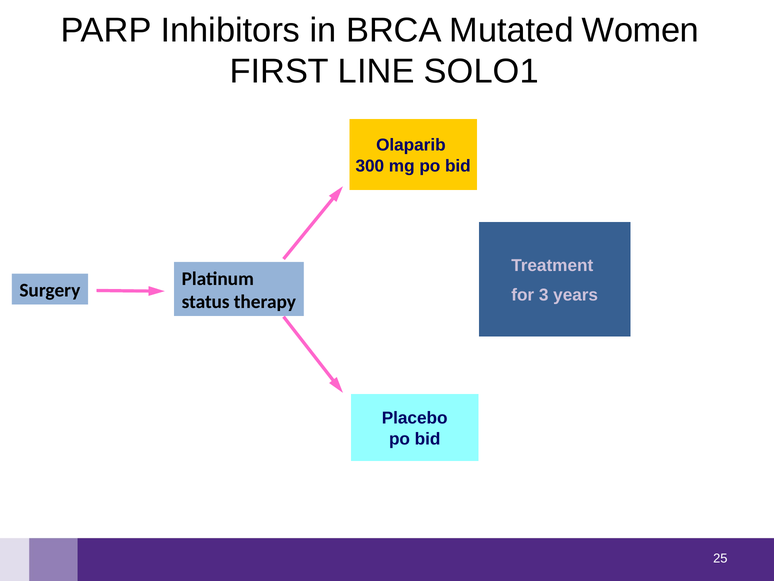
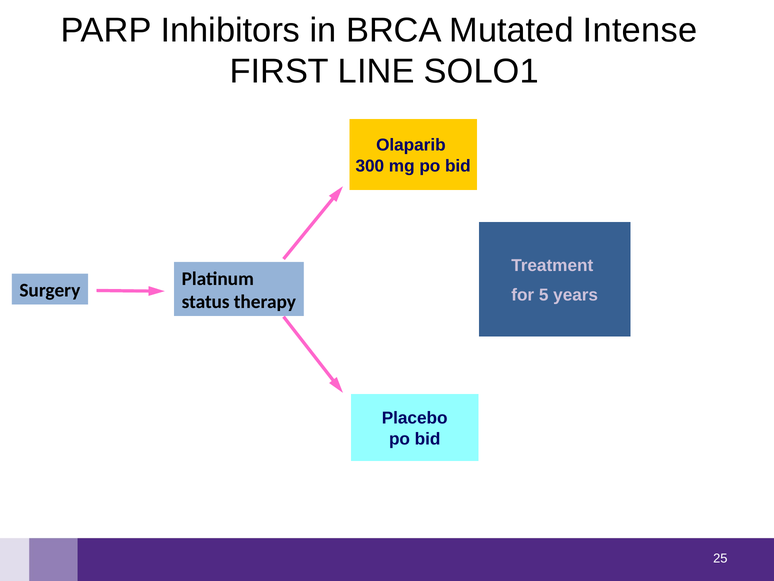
Women: Women -> Intense (640, 30)
3: 3 -> 5 (544, 295)
